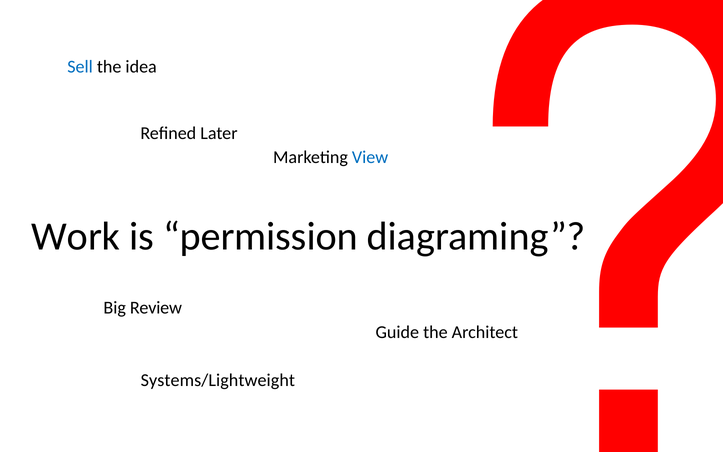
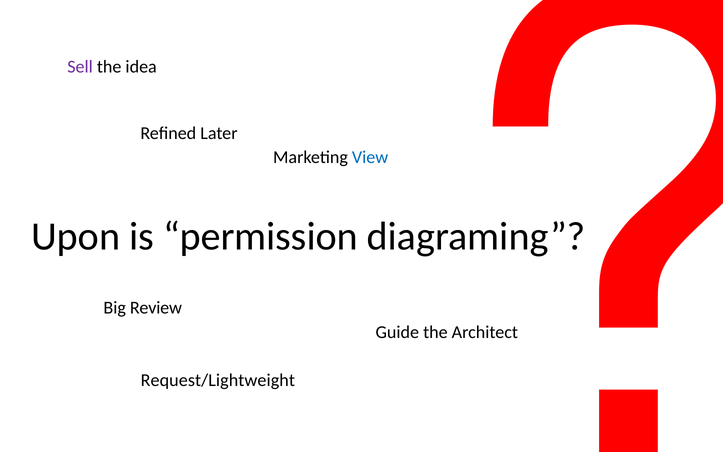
Sell colour: blue -> purple (80, 67)
Work: Work -> Upon (76, 237)
Systems/Lightweight: Systems/Lightweight -> Request/Lightweight (218, 380)
